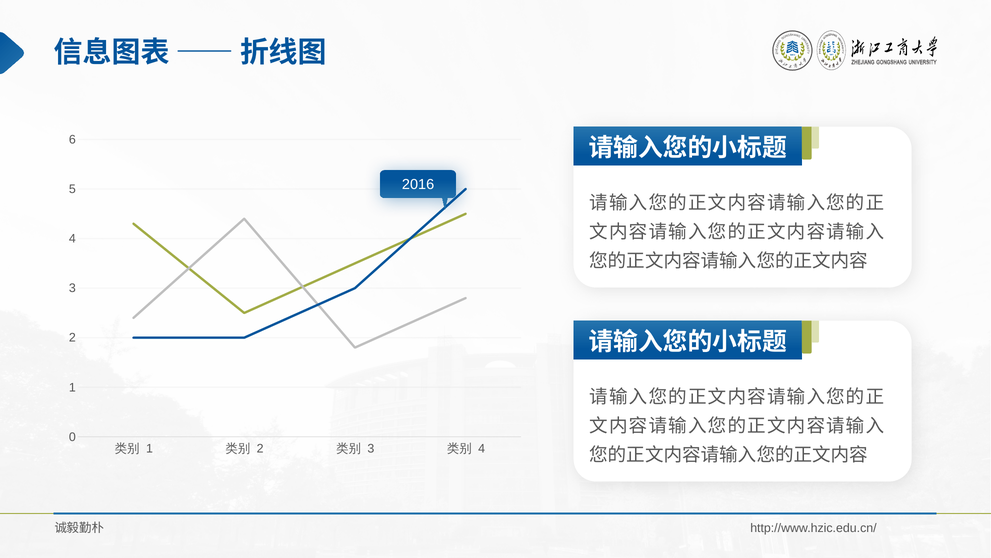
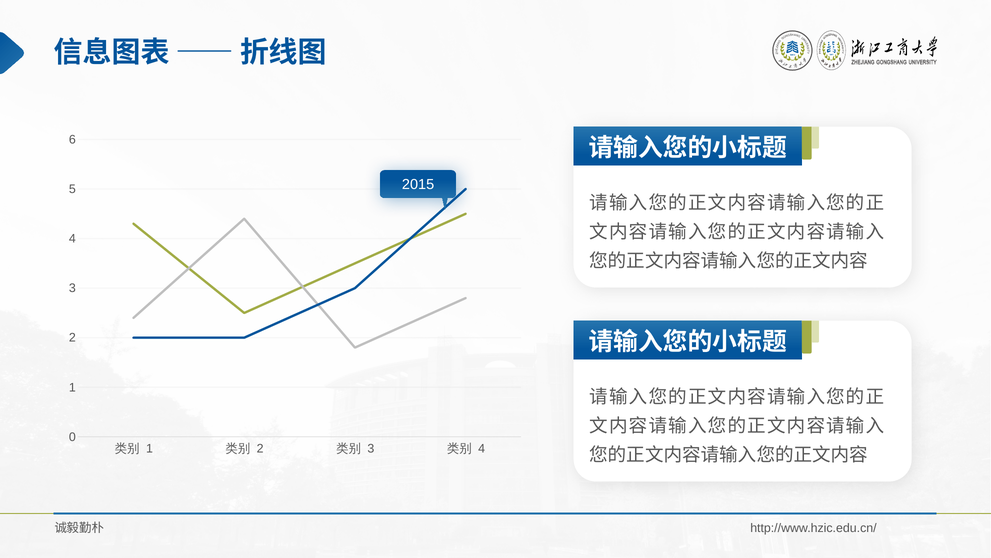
2016: 2016 -> 2015 (418, 184)
